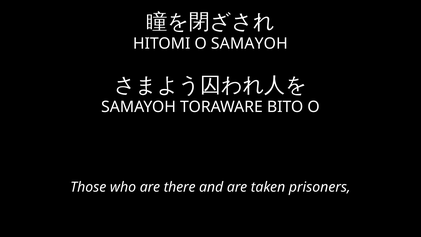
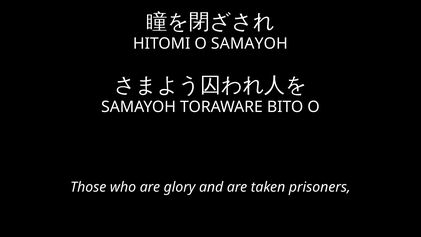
there: there -> glory (180, 187)
